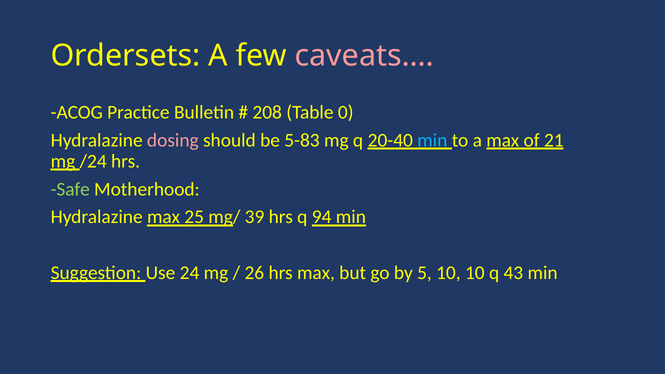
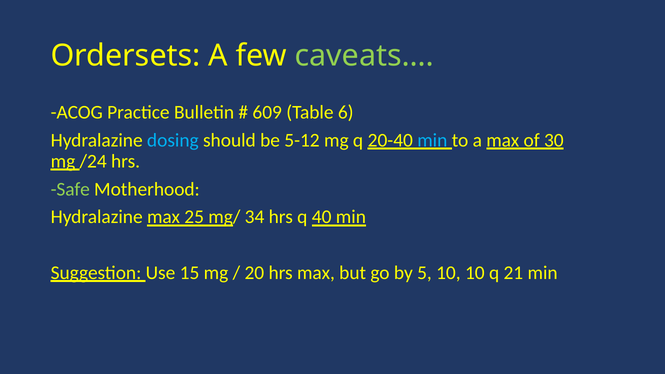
caveats… colour: pink -> light green (364, 56)
208: 208 -> 609 (267, 112)
0: 0 -> 6 (346, 112)
dosing colour: pink -> light blue (173, 140)
5-83: 5-83 -> 5-12 (302, 140)
21: 21 -> 30 (554, 140)
39: 39 -> 34 (255, 217)
94: 94 -> 40 (322, 217)
24: 24 -> 15 (190, 273)
26: 26 -> 20 (254, 273)
43: 43 -> 21 (513, 273)
